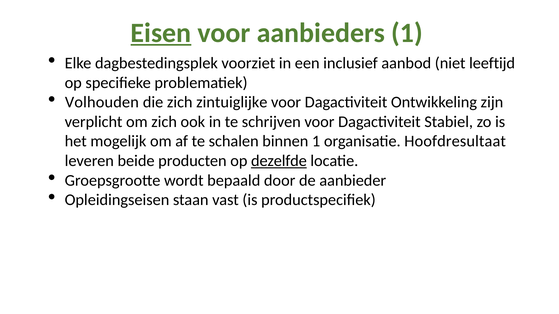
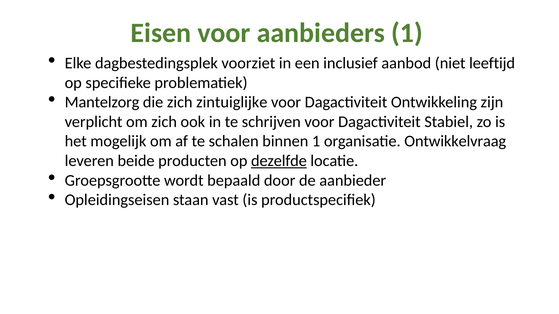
Eisen underline: present -> none (161, 33)
Volhouden: Volhouden -> Mantelzorg (102, 102)
Hoofdresultaat: Hoofdresultaat -> Ontwikkelvraag (455, 141)
